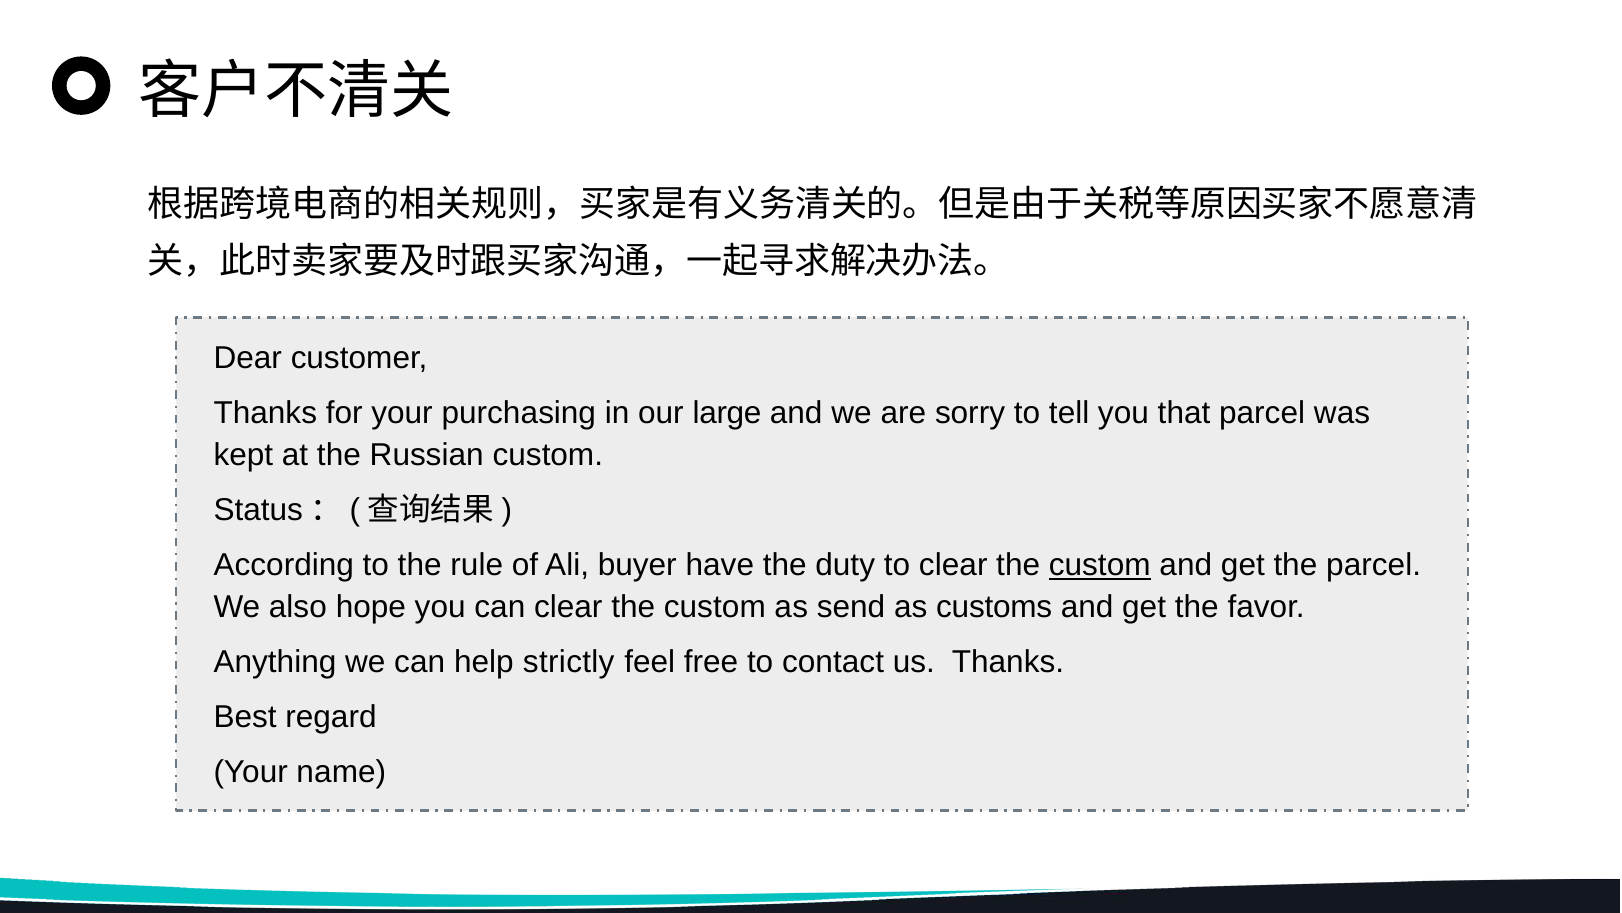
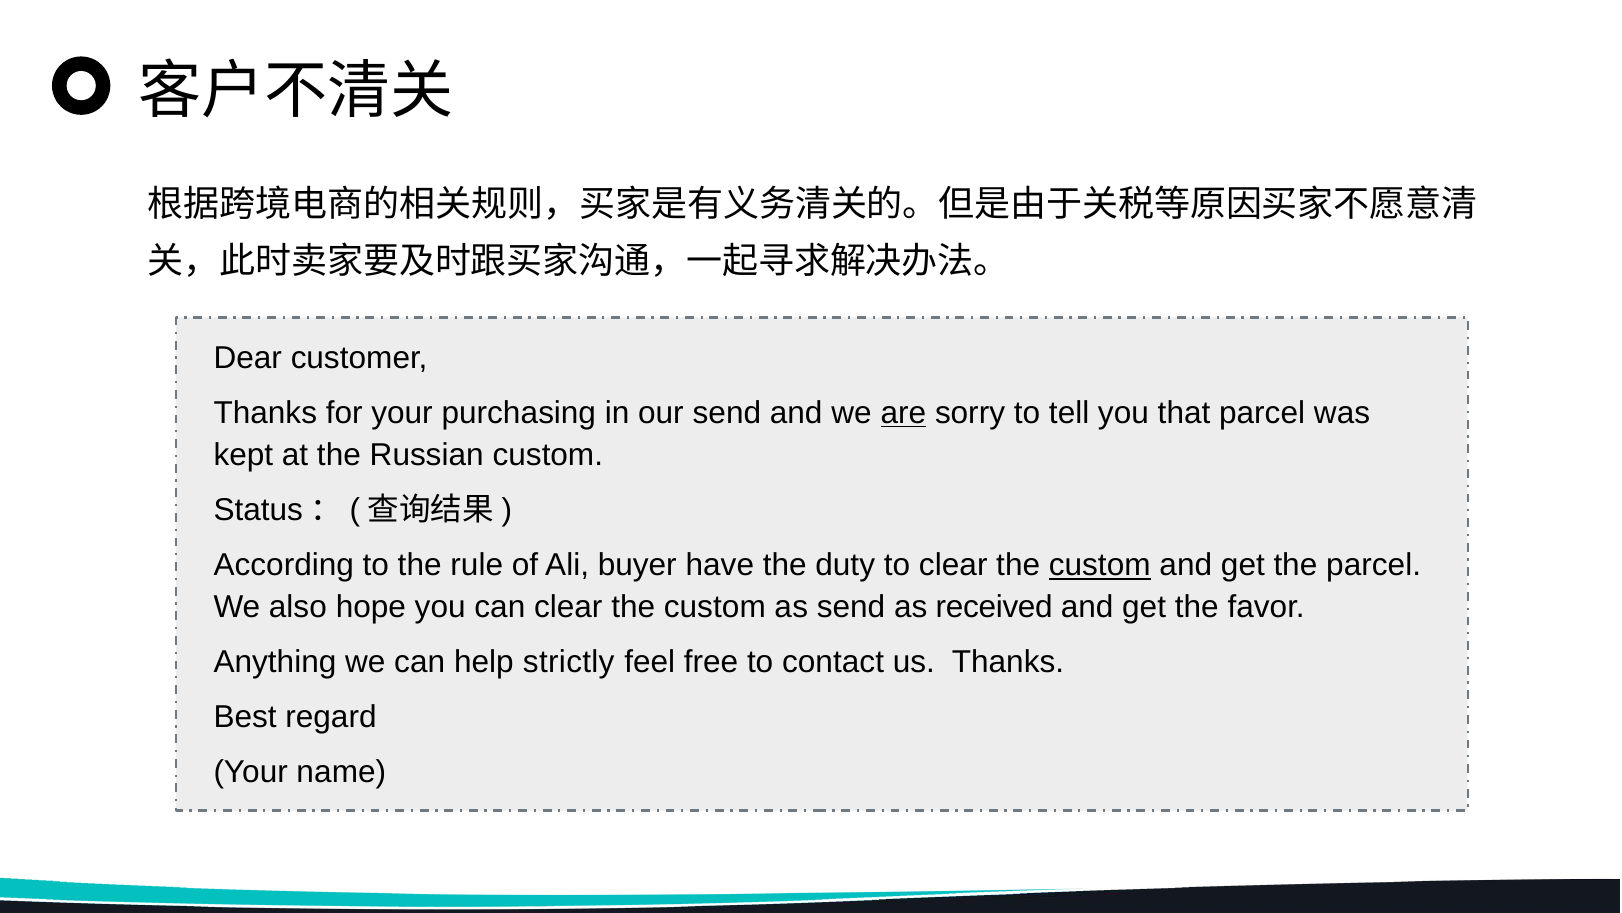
our large: large -> send (727, 413)
are underline: none -> present (903, 413)
customs: customs -> received (994, 606)
